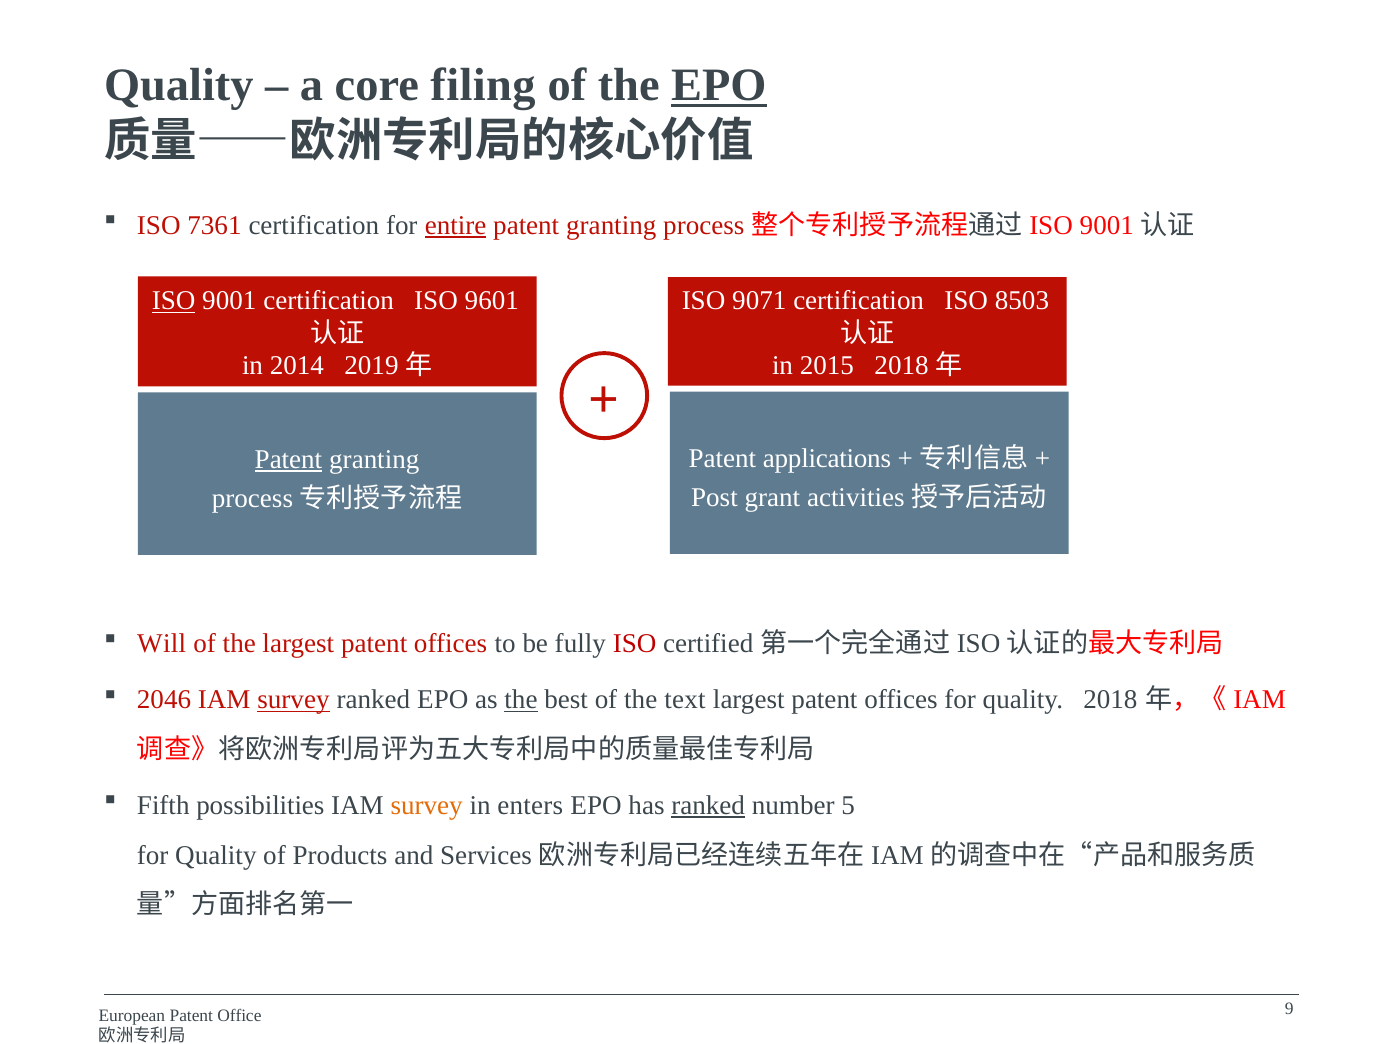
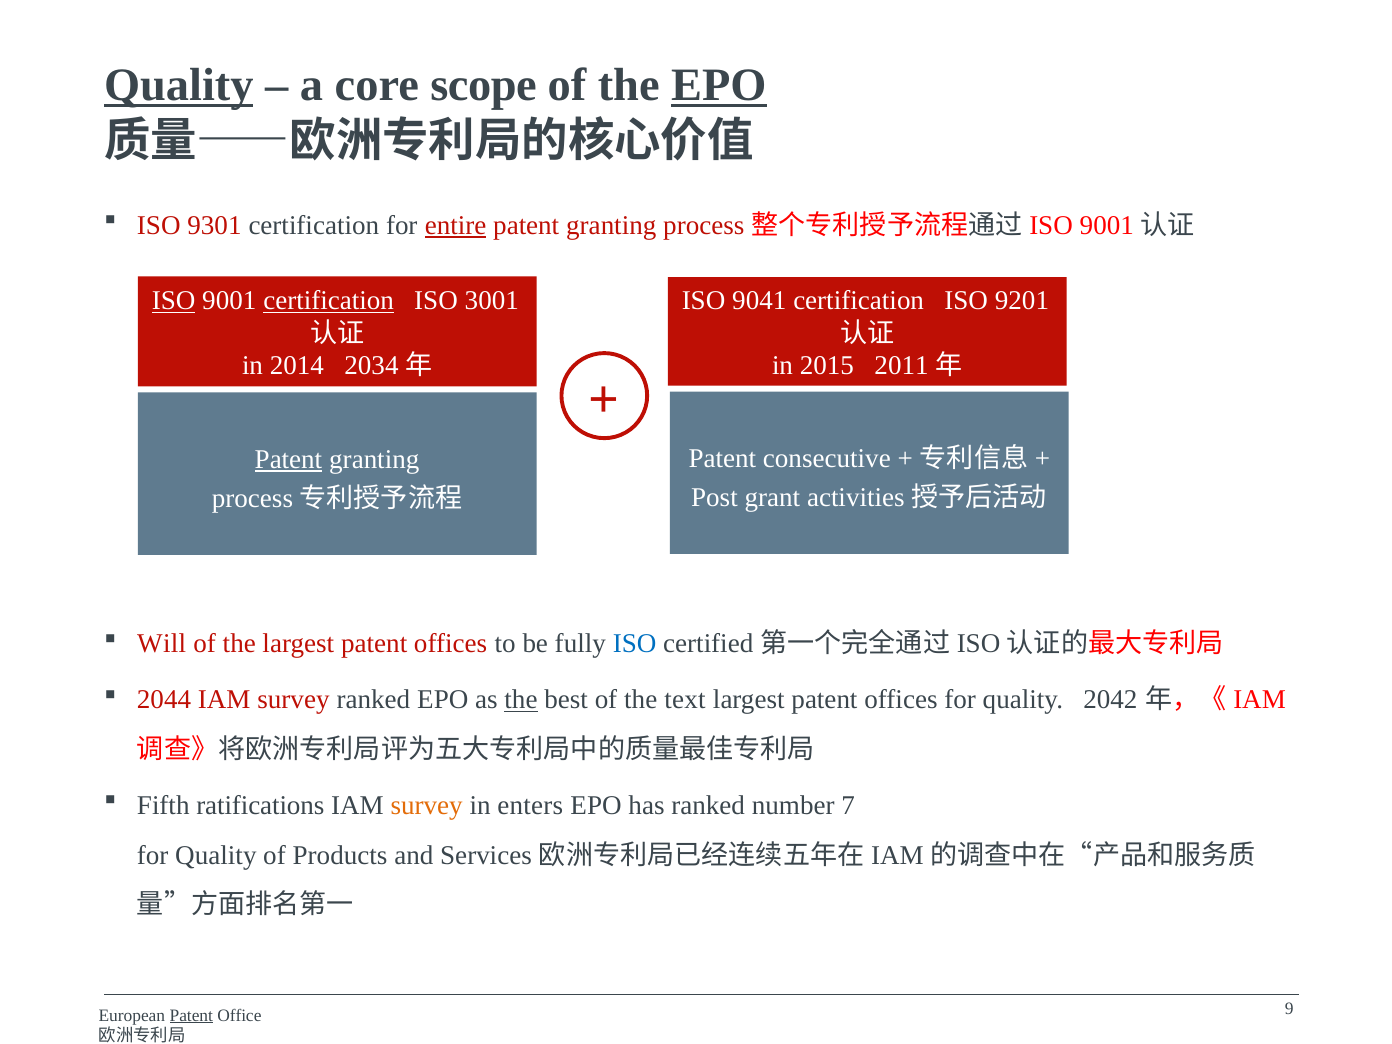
Quality underline: none -> present (179, 86)
filing: filing -> scope (484, 86)
7361: 7361 -> 9301 (214, 225)
9071: 9071 -> 9041 (759, 301)
8503: 8503 -> 9201 (1022, 301)
certification underline: none -> present (329, 301)
9601: 9601 -> 3001 (492, 301)
2015 2018: 2018 -> 2011 (902, 366)
2019: 2019 -> 2034 (371, 366)
applications: applications -> consecutive (827, 458)
ISO colour: red -> blue (635, 644)
2046: 2046 -> 2044 (164, 700)
survey underline: present -> none (293, 700)
quality 2018: 2018 -> 2042 (1110, 700)
possibilities: possibilities -> ratifications (260, 805)
ranked underline: present -> none (708, 805)
5: 5 -> 7 (848, 805)
Patent underline: none -> present (191, 1015)
